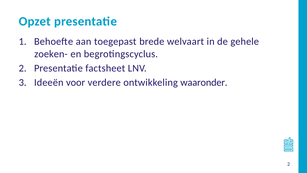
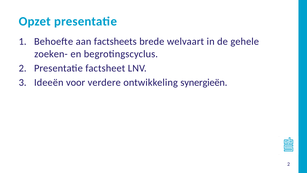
toegepast: toegepast -> factsheets (115, 42)
waaronder: waaronder -> synergieën (204, 82)
